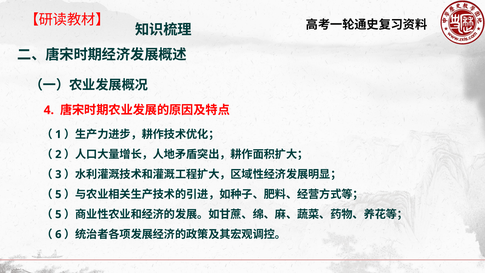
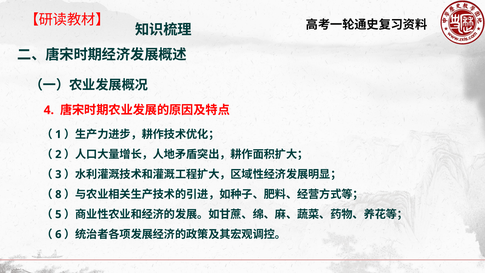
5: 5 -> 8 (58, 194)
